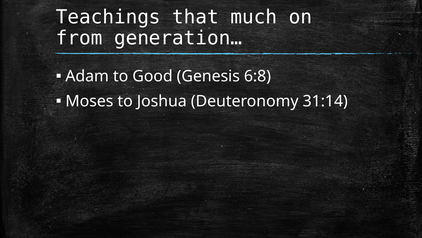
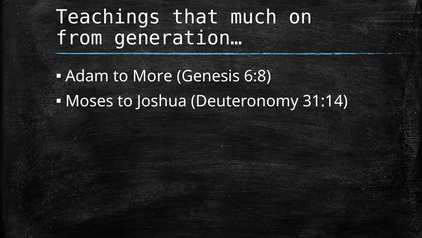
Good: Good -> More (152, 76)
